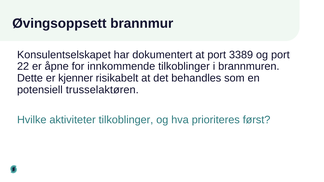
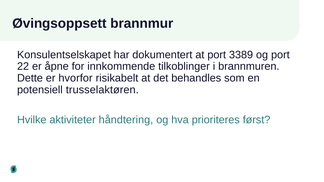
kjenner: kjenner -> hvorfor (76, 78)
aktiviteter tilkoblinger: tilkoblinger -> håndtering (126, 120)
